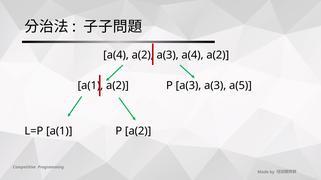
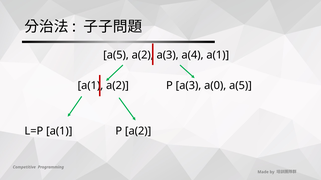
a(4: a(4 -> a(5 (116, 55)
a(3 a(4 a(2: a(2 -> a(1 (218, 55)
a(3 a(3: a(3 -> a(0 (215, 86)
